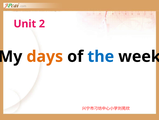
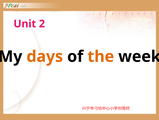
the colour: blue -> orange (101, 56)
